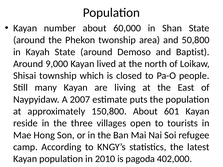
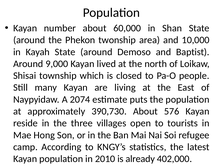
50,800: 50,800 -> 10,000 (196, 40)
2007: 2007 -> 2074 (80, 100)
150,800: 150,800 -> 390,730 (109, 112)
601: 601 -> 576 (172, 112)
pagoda: pagoda -> already (140, 159)
